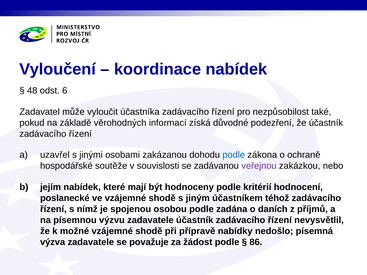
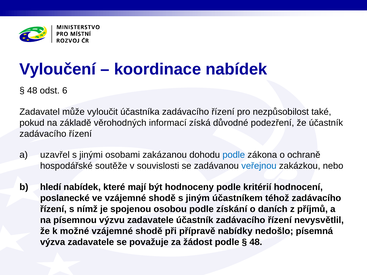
veřejnou colour: purple -> blue (259, 166)
jejím: jejím -> hledí (51, 187)
zadána: zadána -> získání (232, 209)
86: 86 -> 48 (256, 242)
